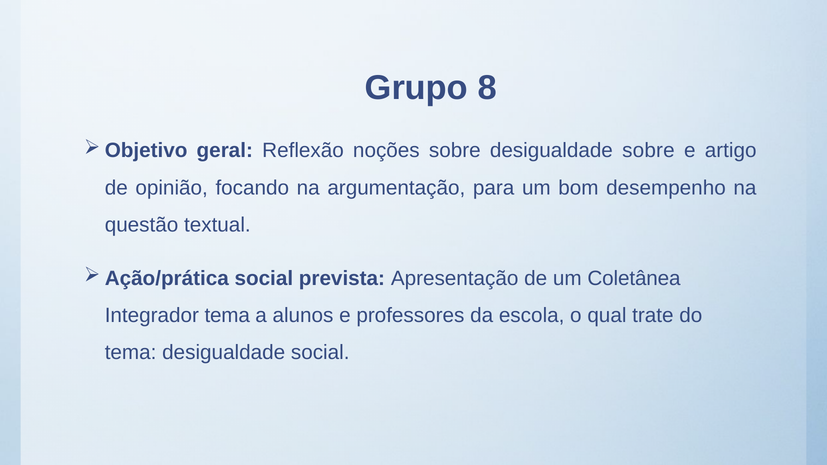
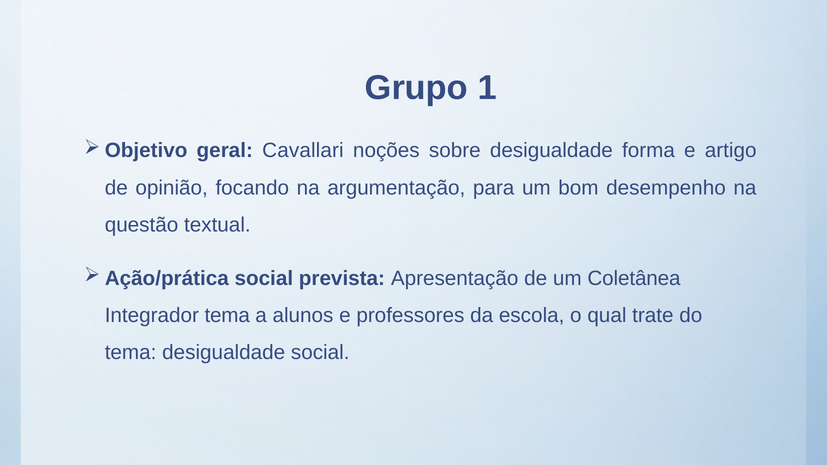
8: 8 -> 1 (487, 88)
Reflexão: Reflexão -> Cavallari (303, 151)
desigualdade sobre: sobre -> forma (649, 151)
